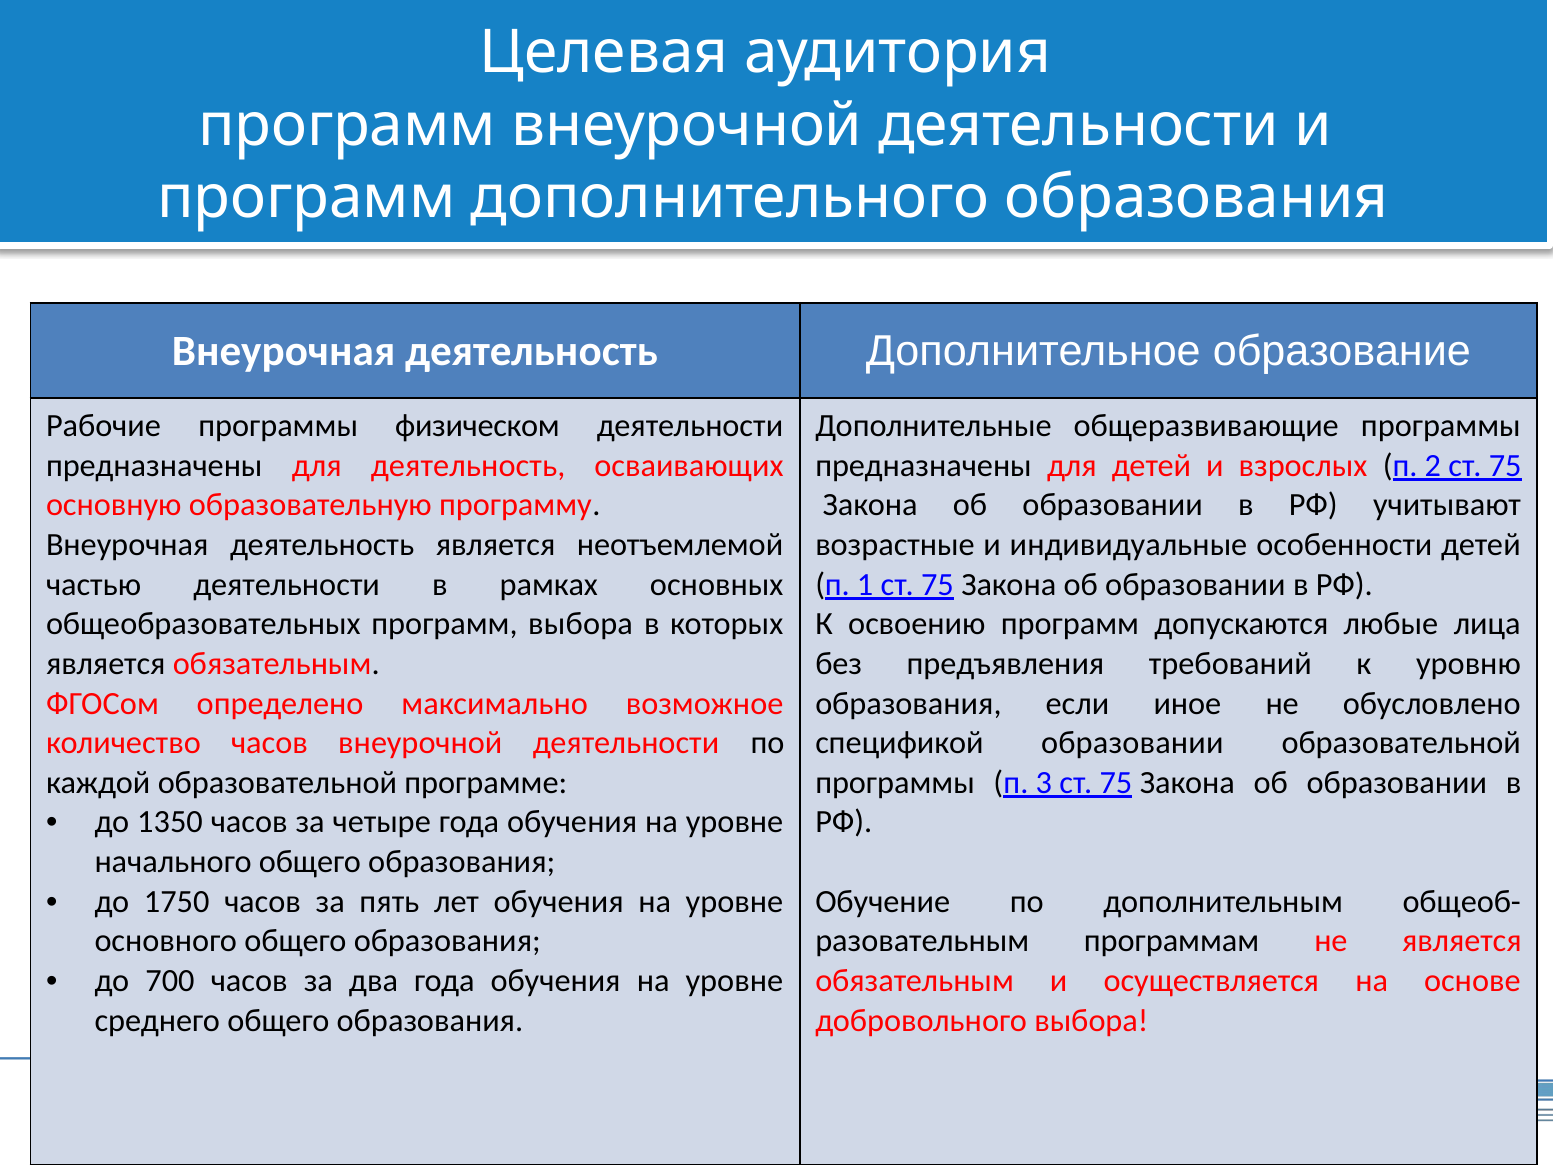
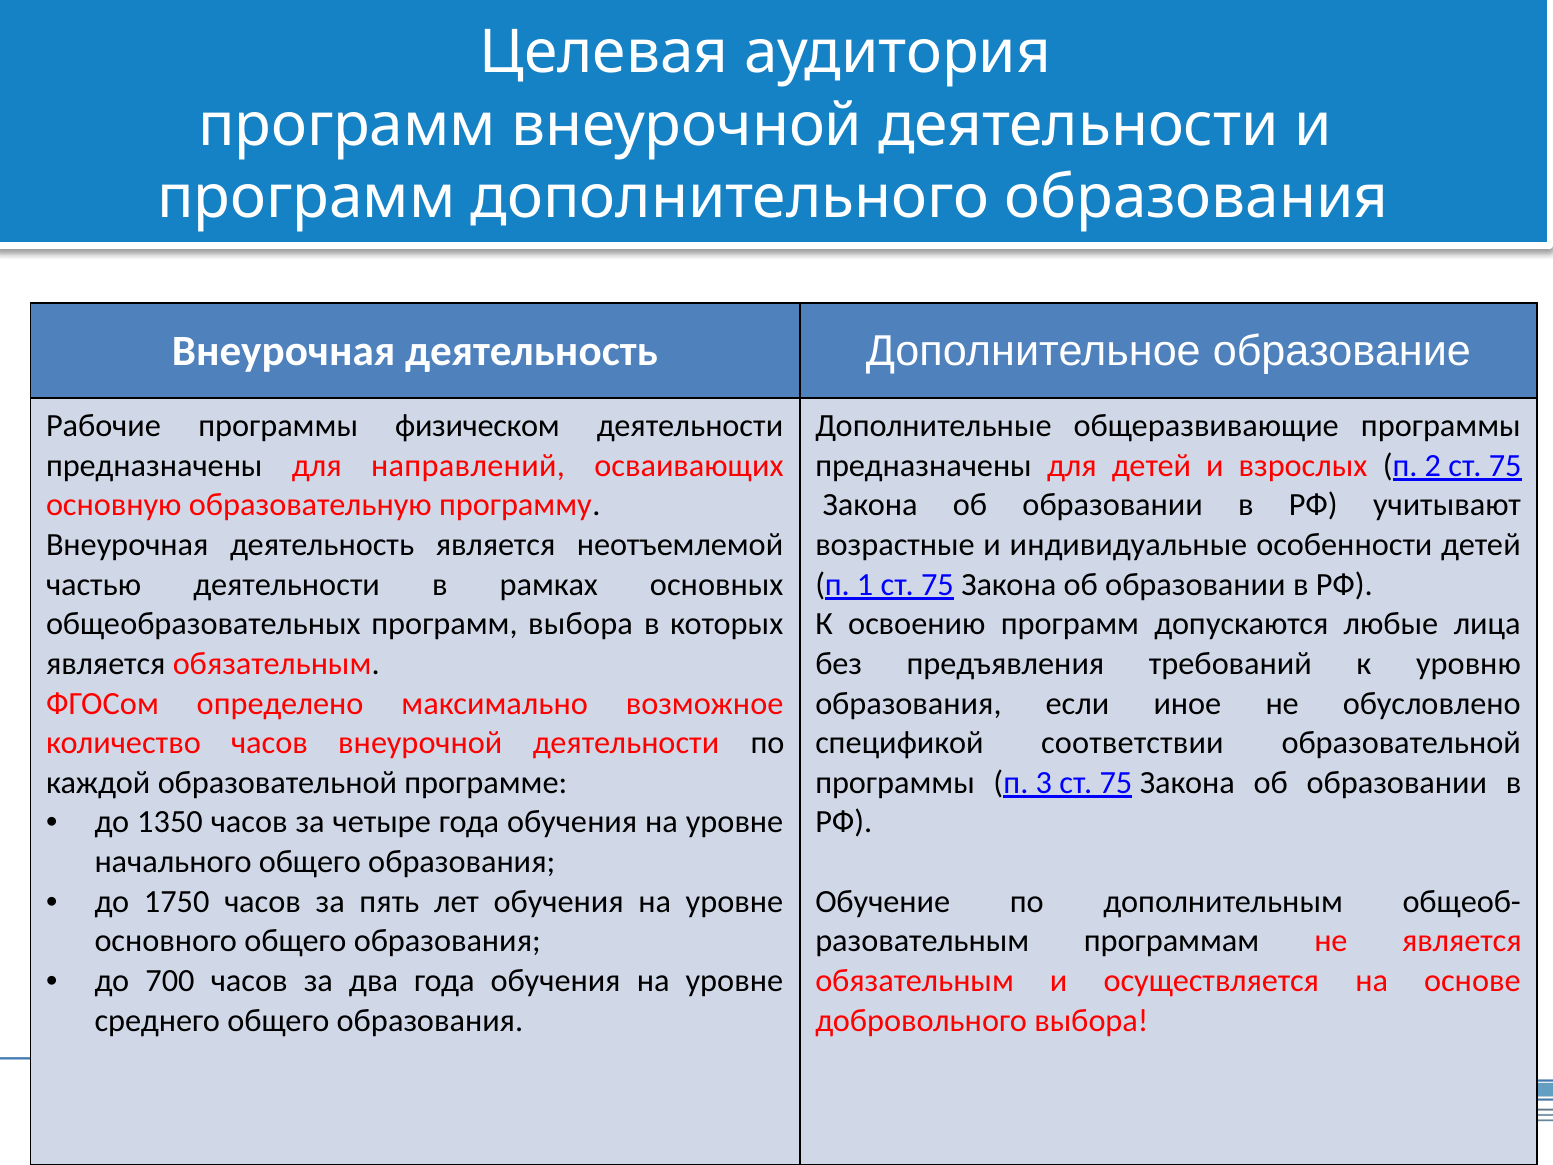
для деятельность: деятельность -> направлений (468, 465)
спецификой образовании: образовании -> соответствии (1132, 743)
